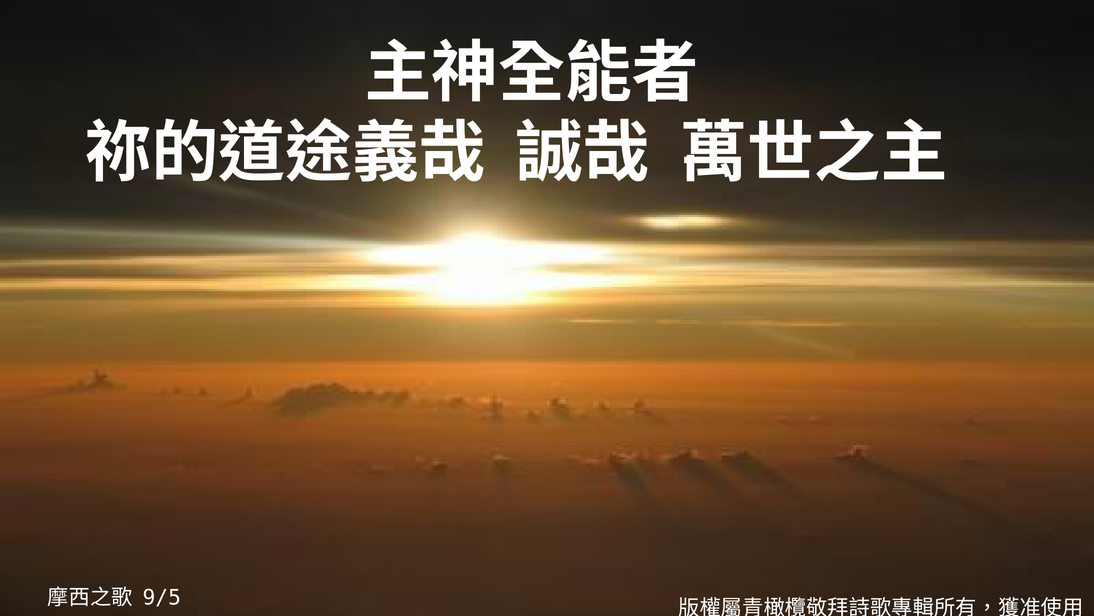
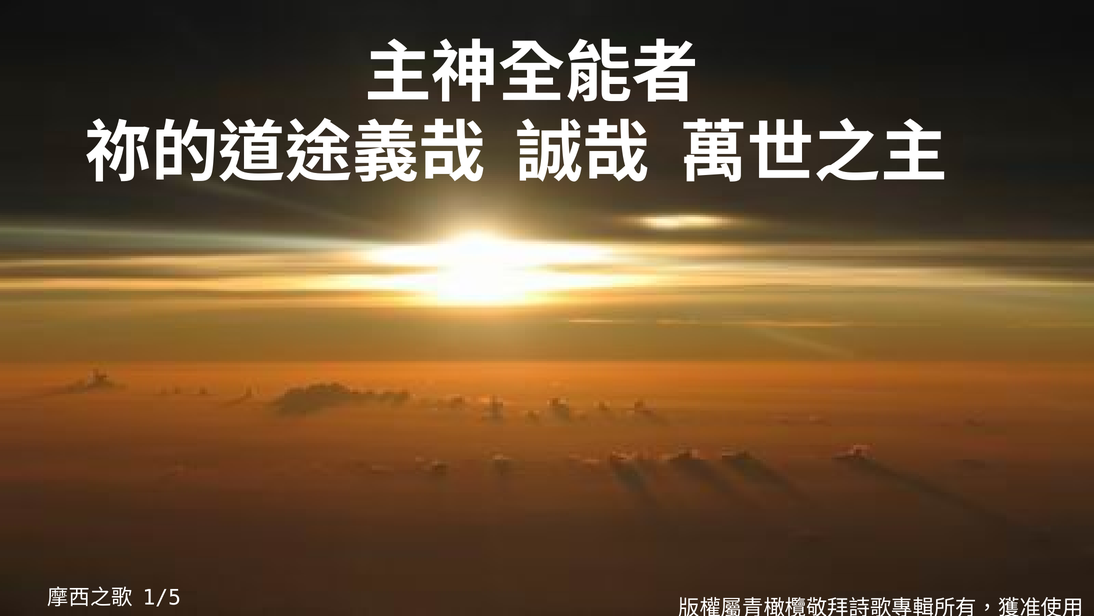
9/5: 9/5 -> 1/5 (162, 597)
